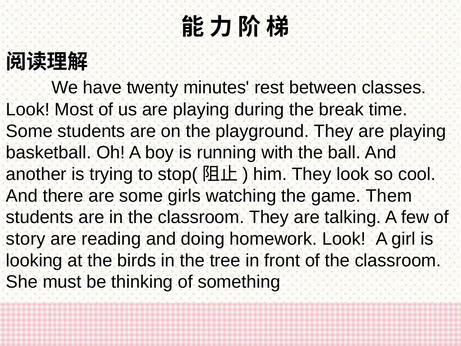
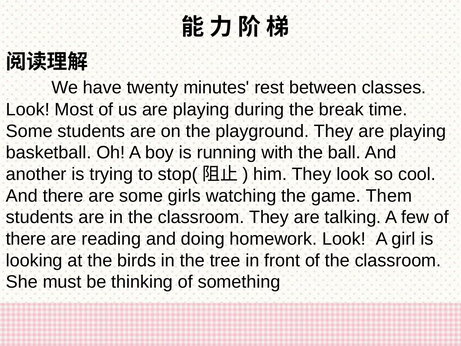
story: story -> there (26, 239)
